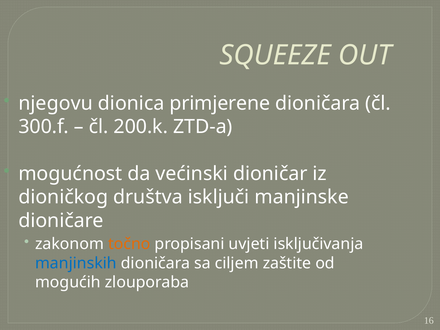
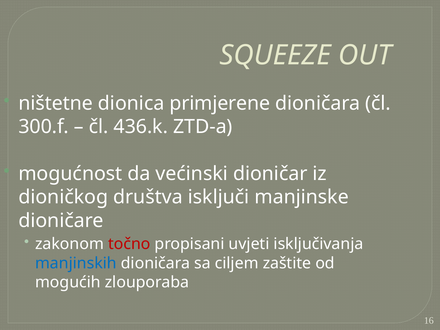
njegovu: njegovu -> ništetne (56, 103)
200.k: 200.k -> 436.k (141, 127)
točno colour: orange -> red (129, 244)
